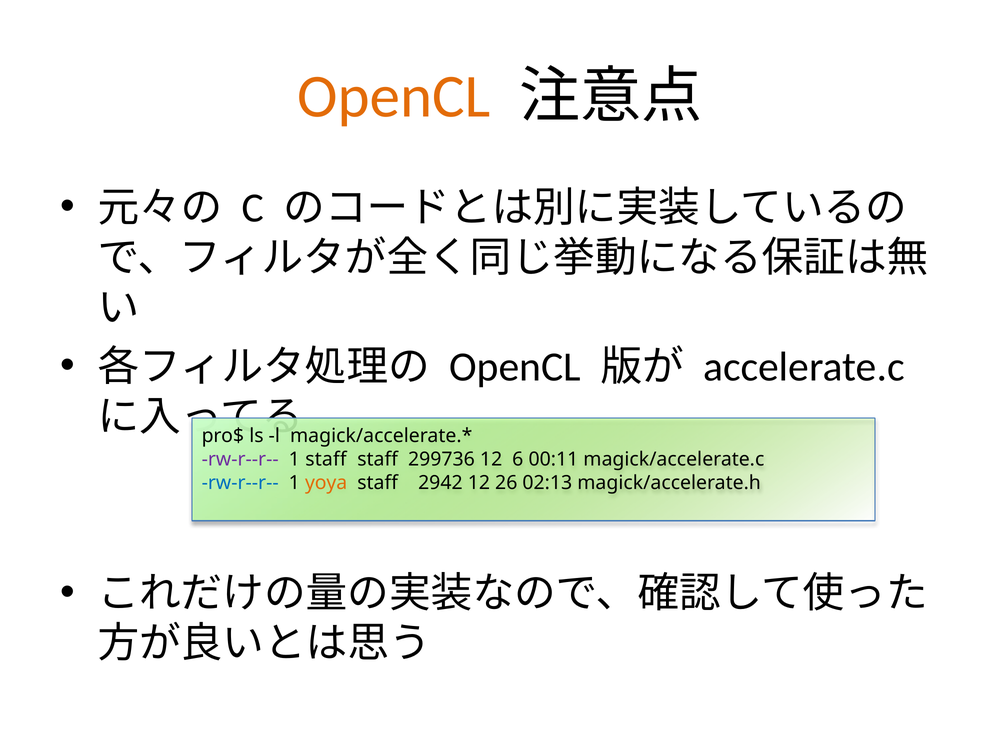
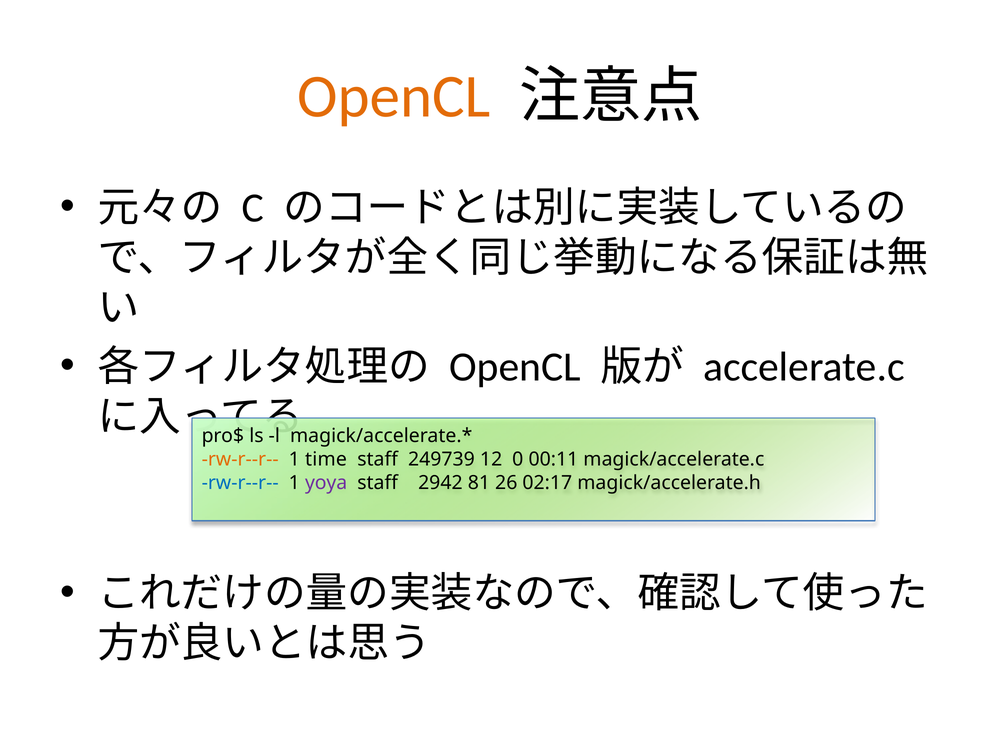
rw-r--r-- colour: purple -> orange (240, 459)
1 staff: staff -> time (326, 459)
299736: 299736 -> 249739 (441, 459)
6: 6 -> 0 (518, 459)
yoya colour: orange -> purple (326, 483)
2942 12: 12 -> 81 (479, 483)
02:13: 02:13 -> 02:17 (547, 483)
